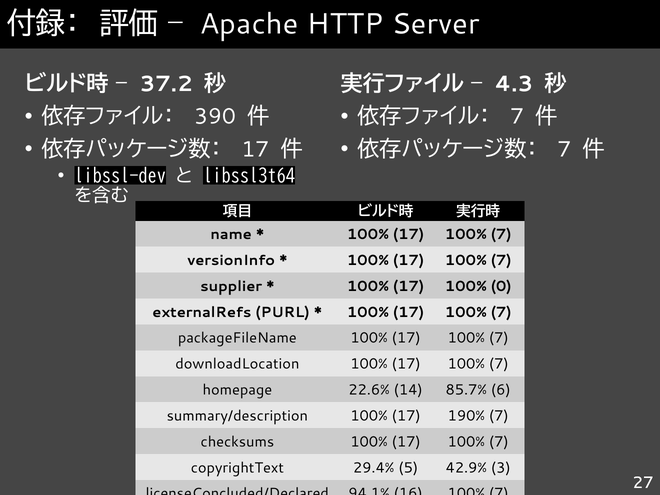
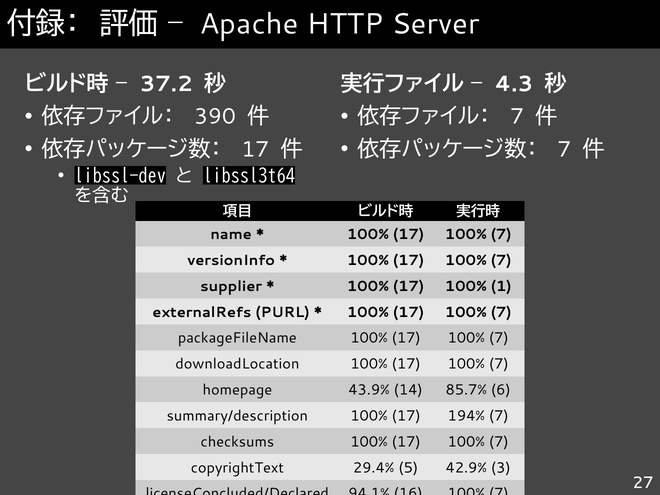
0: 0 -> 1 (501, 286)
22.6%: 22.6% -> 43.9% (369, 390)
190%: 190% -> 194% (466, 416)
